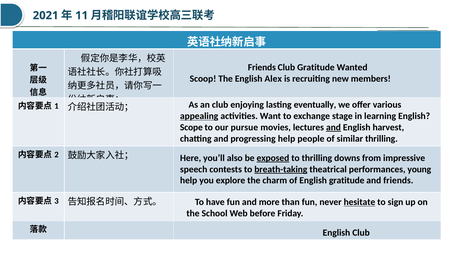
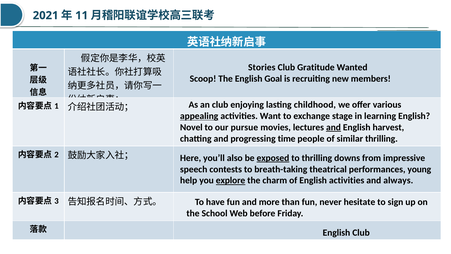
Friends: Friends -> Stories (262, 67)
Alex: Alex -> Goal (273, 79)
eventually: eventually -> childhood (315, 105)
Scope: Scope -> Novel (191, 127)
progressing help: help -> time (287, 138)
breath-taking underline: present -> none (281, 169)
explore underline: none -> present (231, 180)
English gratitude: gratitude -> activities (347, 180)
and friends: friends -> always (398, 180)
hesitate underline: present -> none (359, 202)
